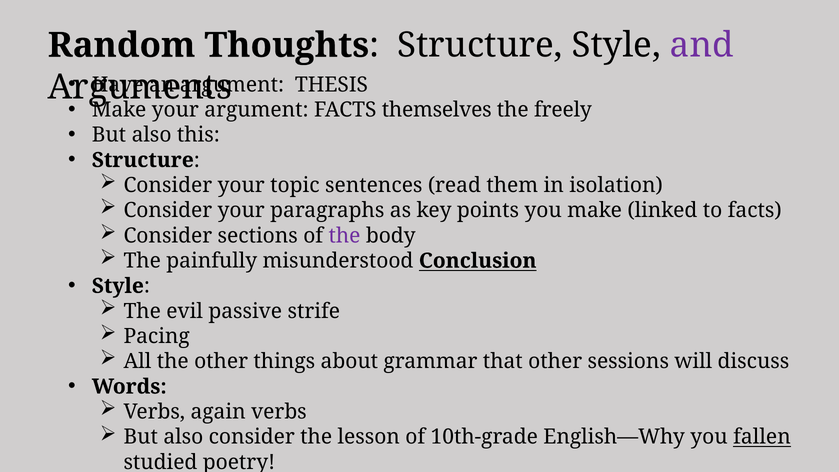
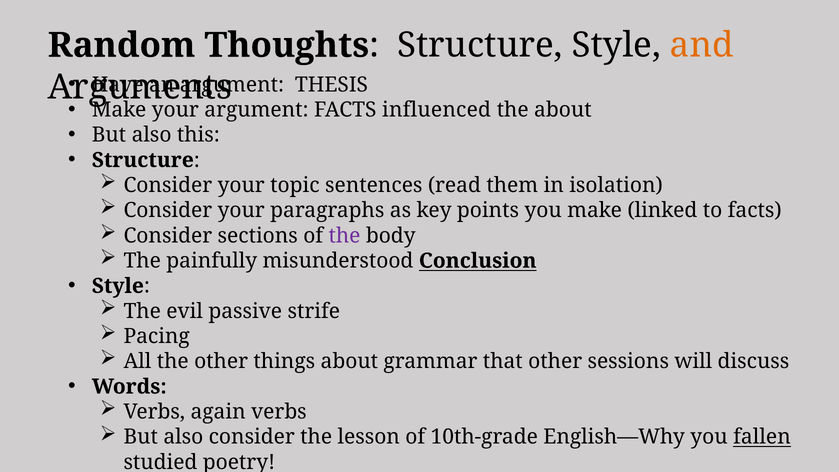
and colour: purple -> orange (702, 45)
themselves: themselves -> influenced (437, 110)
the freely: freely -> about (563, 110)
